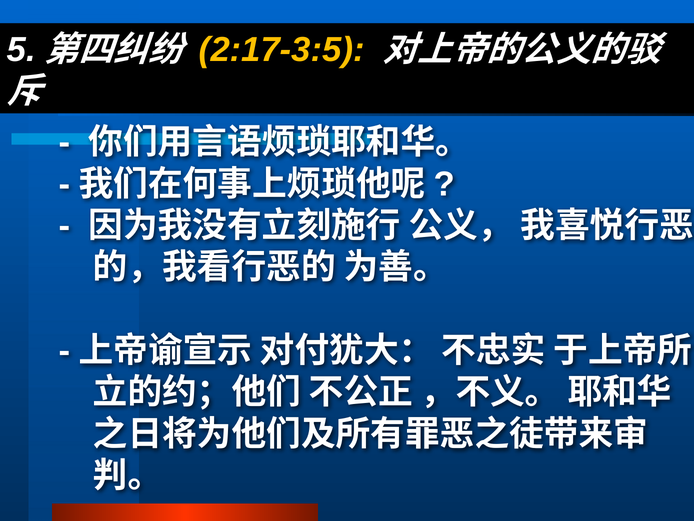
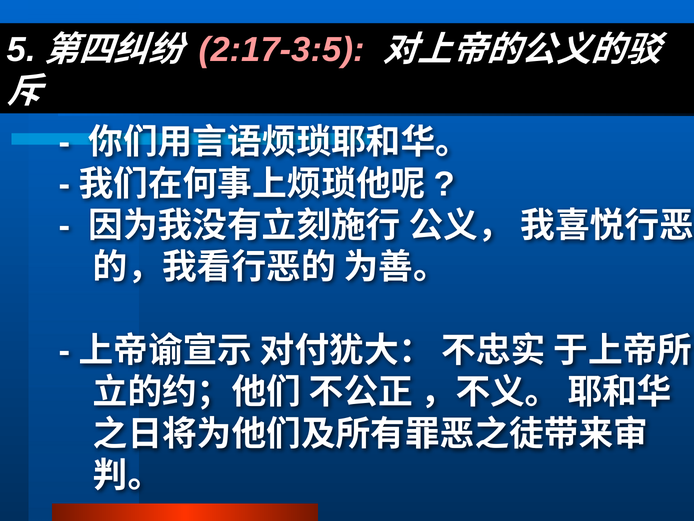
2:17-3:5 colour: yellow -> pink (282, 50)
